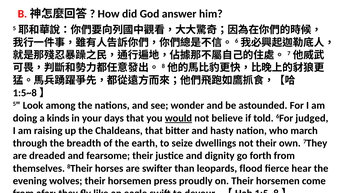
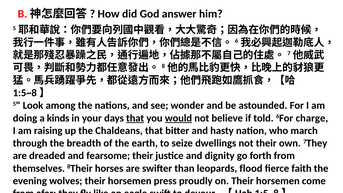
that underline: none -> present (135, 118)
judged: judged -> charge (312, 118)
hear: hear -> faith (302, 168)
